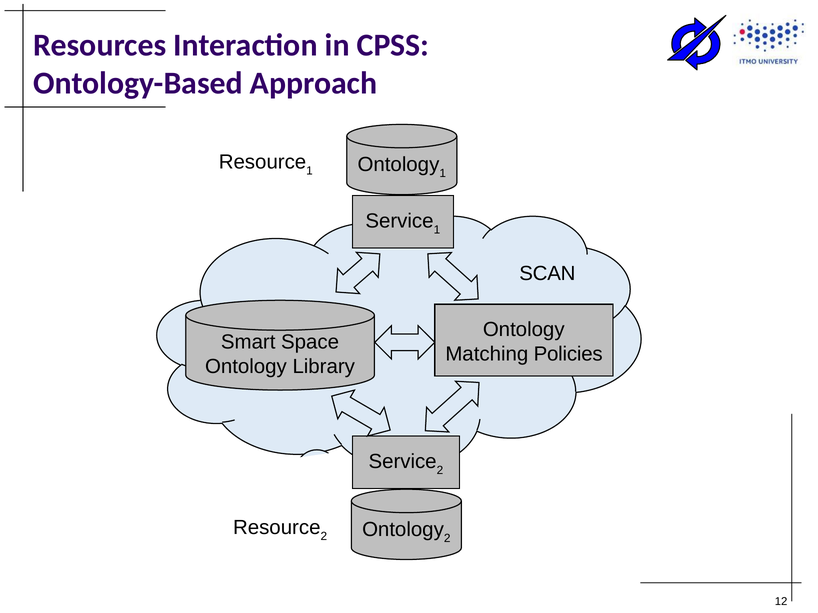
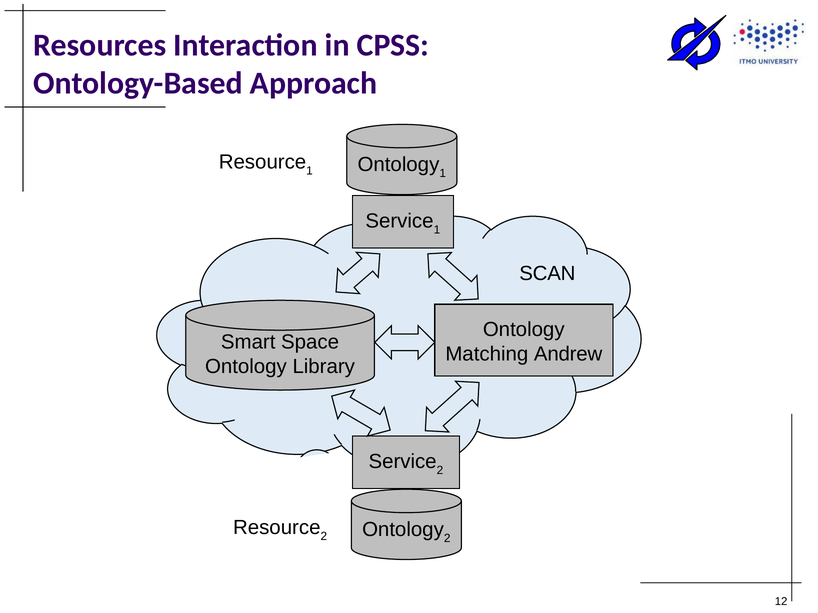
Policies: Policies -> Andrew (568, 354)
